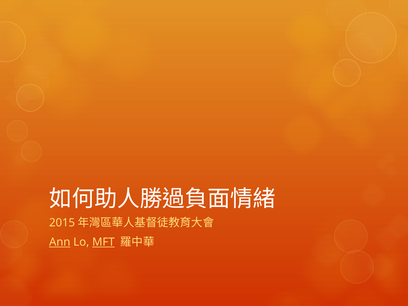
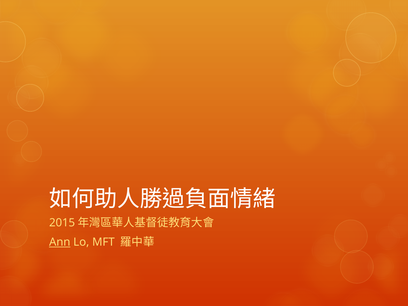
MFT underline: present -> none (103, 242)
